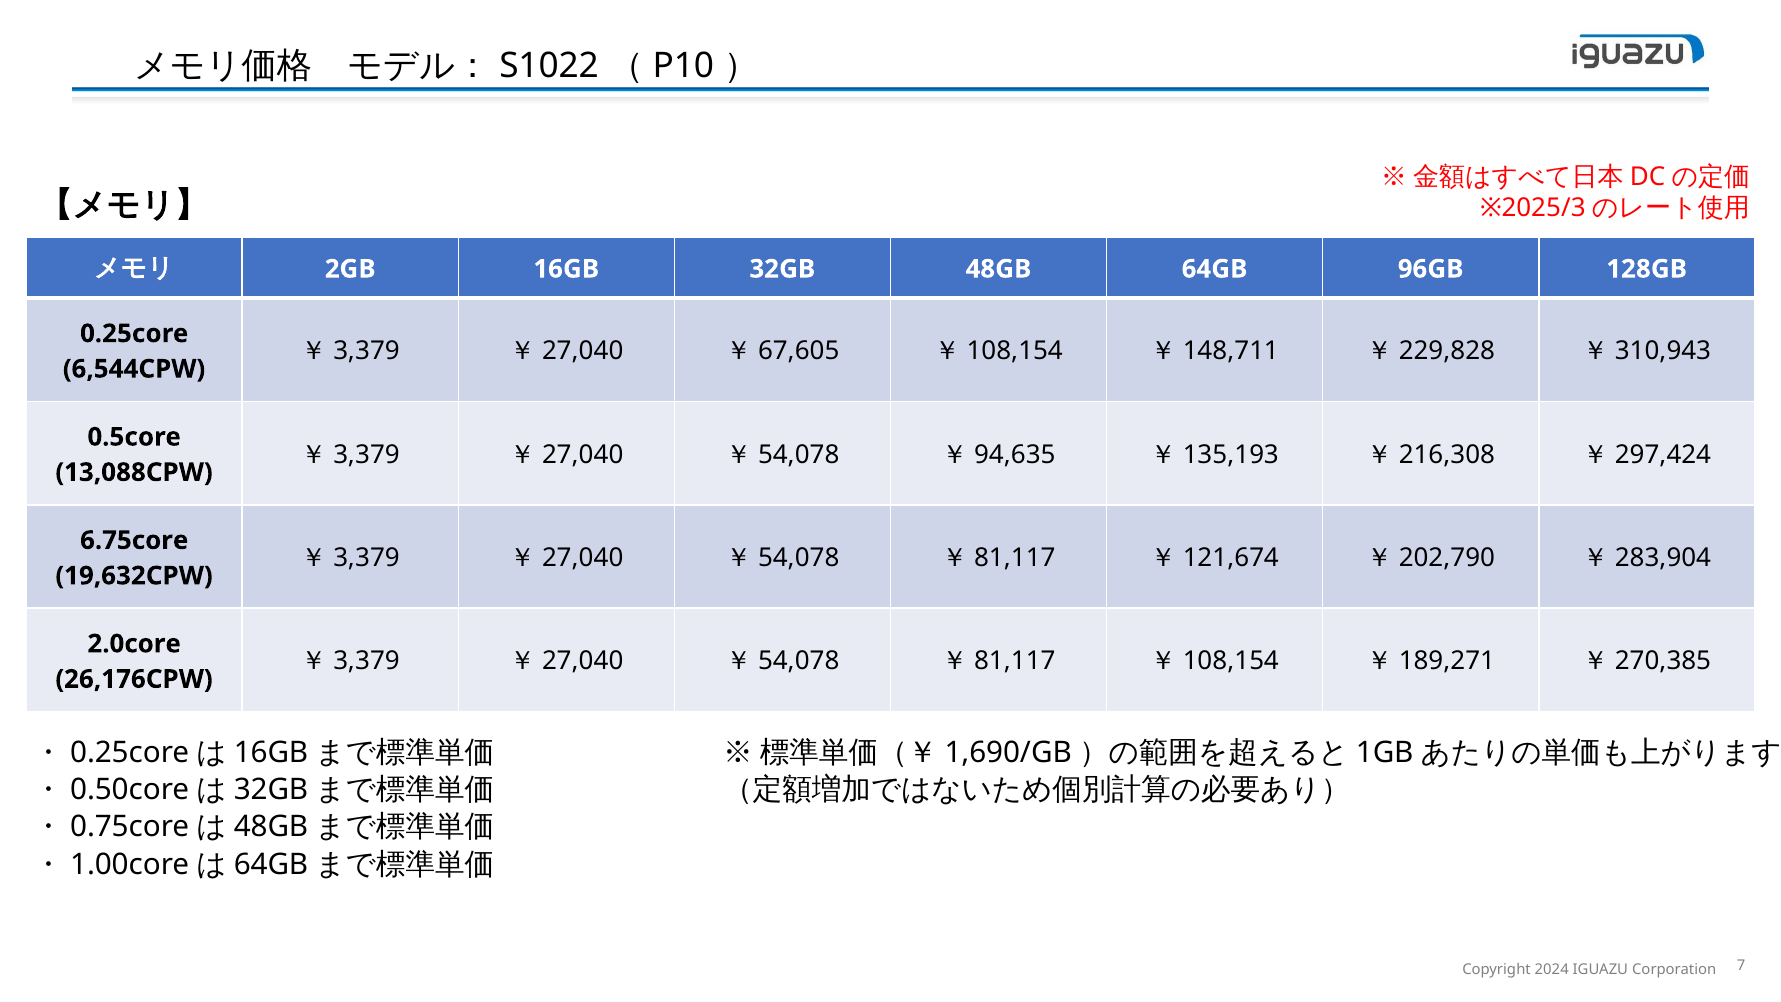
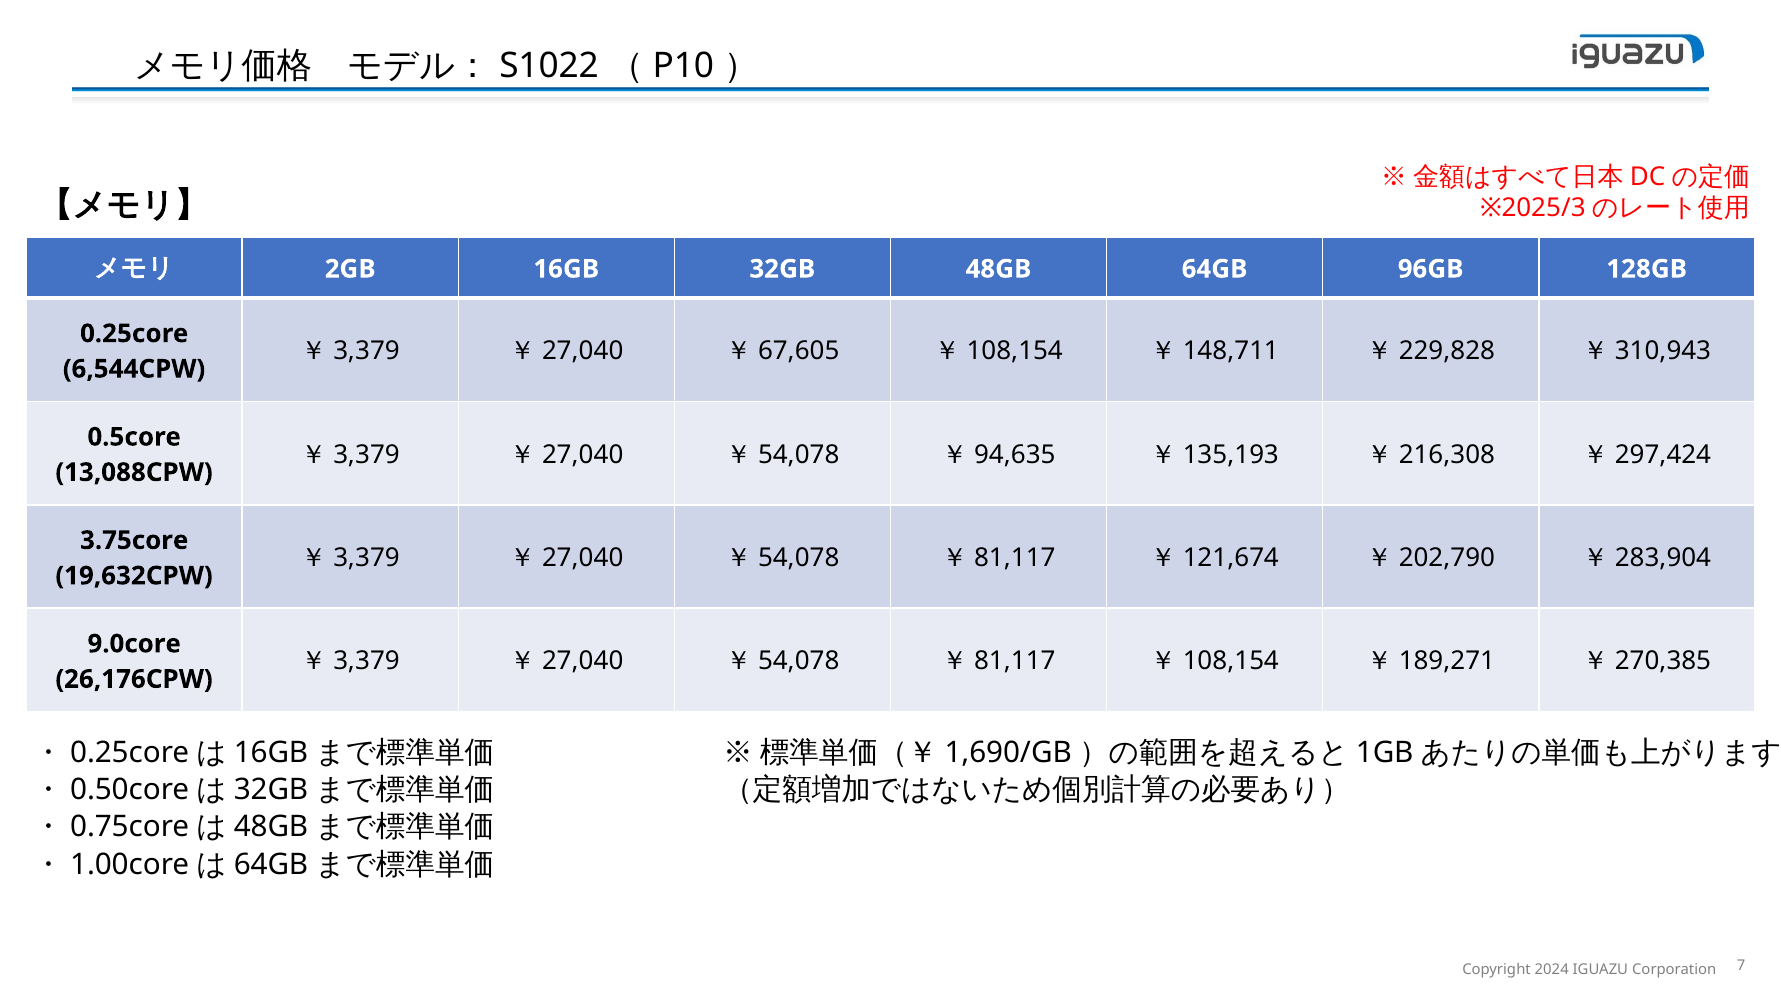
6.75core: 6.75core -> 3.75core (134, 540)
2.0core: 2.0core -> 9.0core (134, 644)
